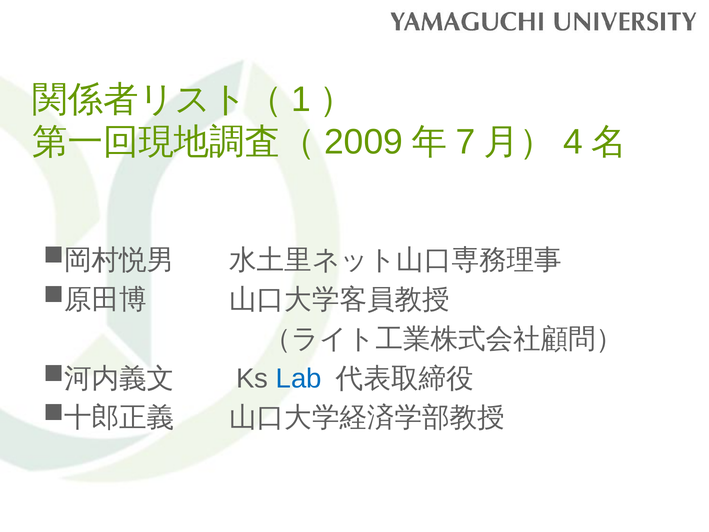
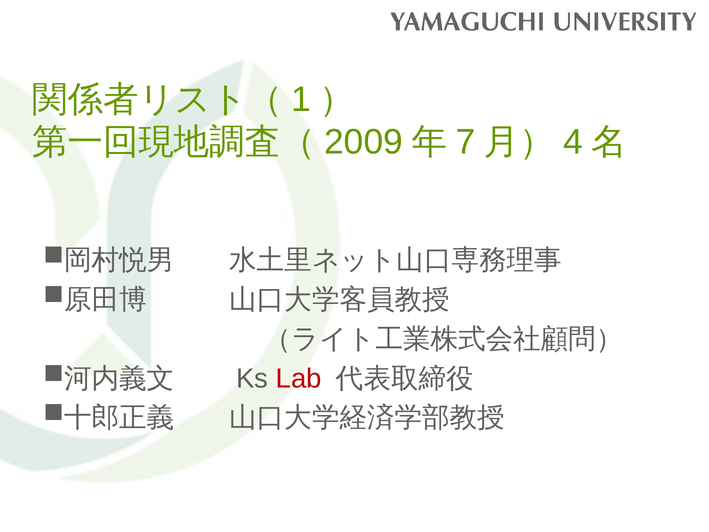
Lab colour: blue -> red (299, 378)
